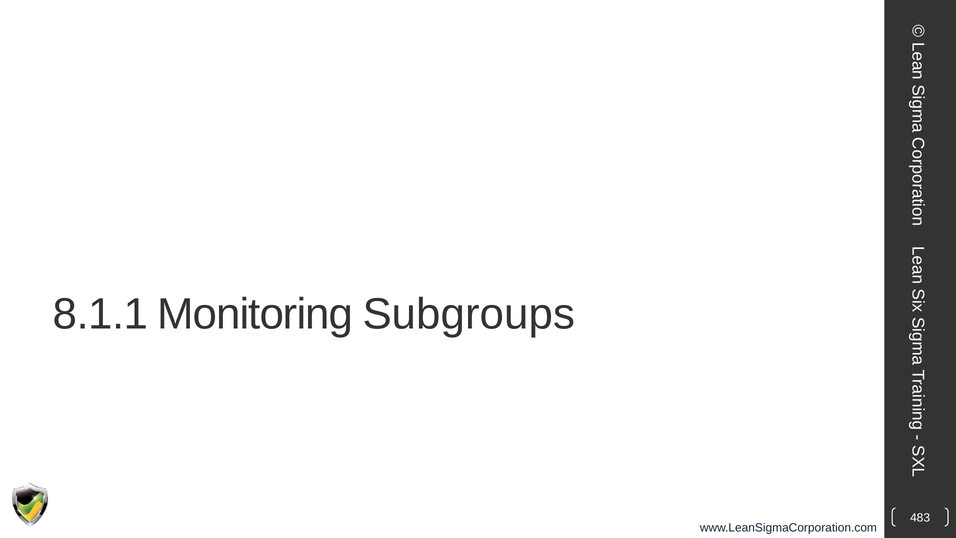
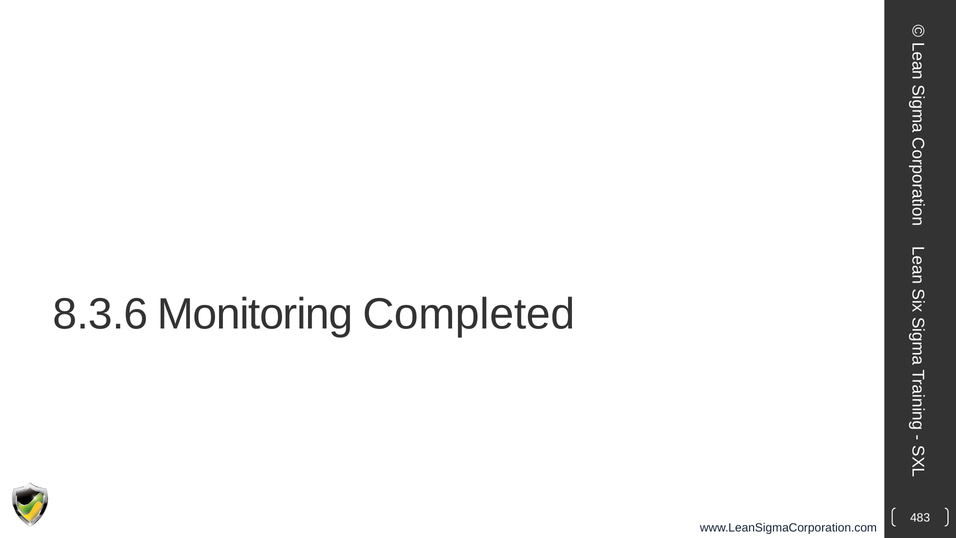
8.1.1: 8.1.1 -> 8.3.6 (101, 314)
Subgroups: Subgroups -> Completed (469, 314)
